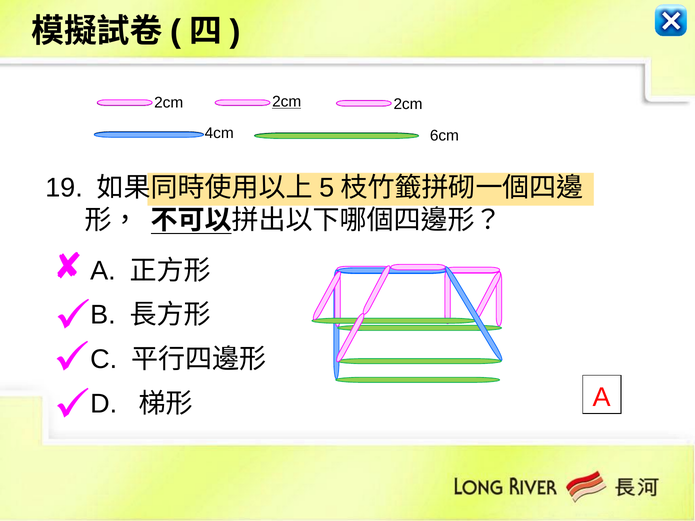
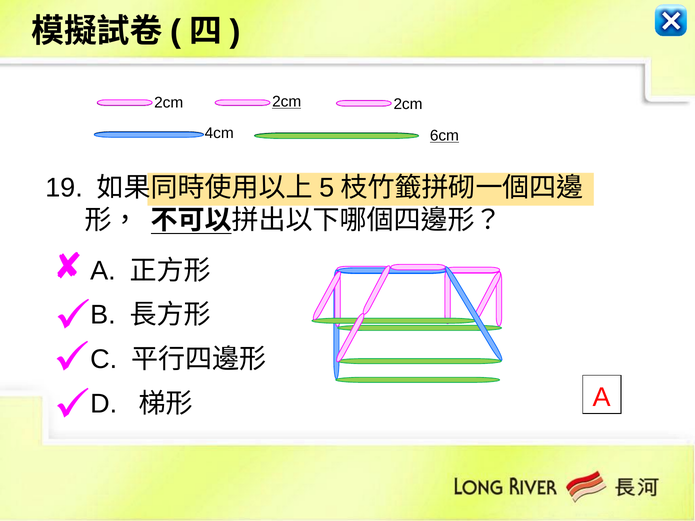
6cm underline: none -> present (444, 136)
